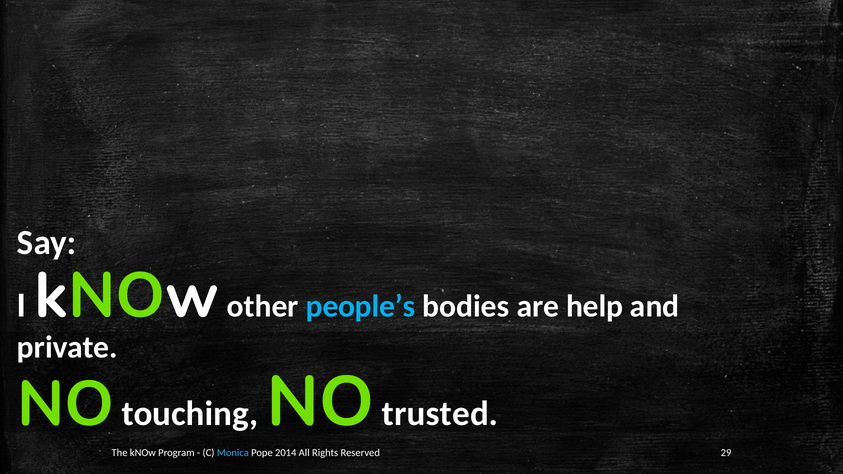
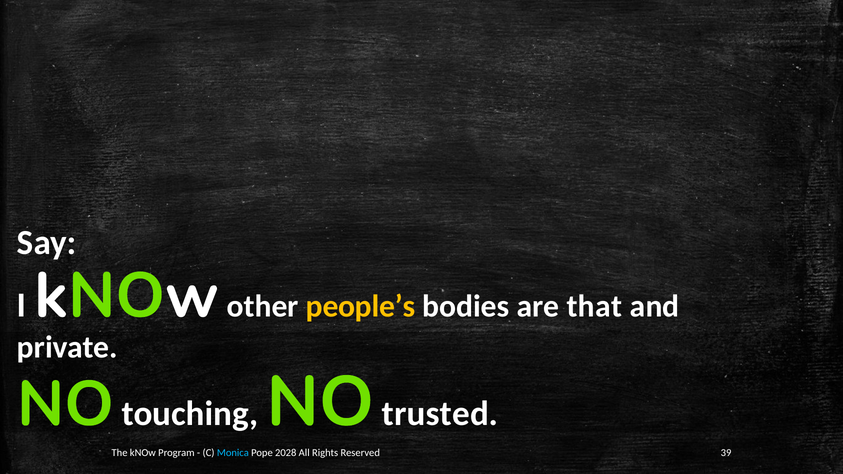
people’s colour: light blue -> yellow (361, 306)
help: help -> that (594, 306)
2014: 2014 -> 2028 (286, 453)
29: 29 -> 39 (726, 453)
